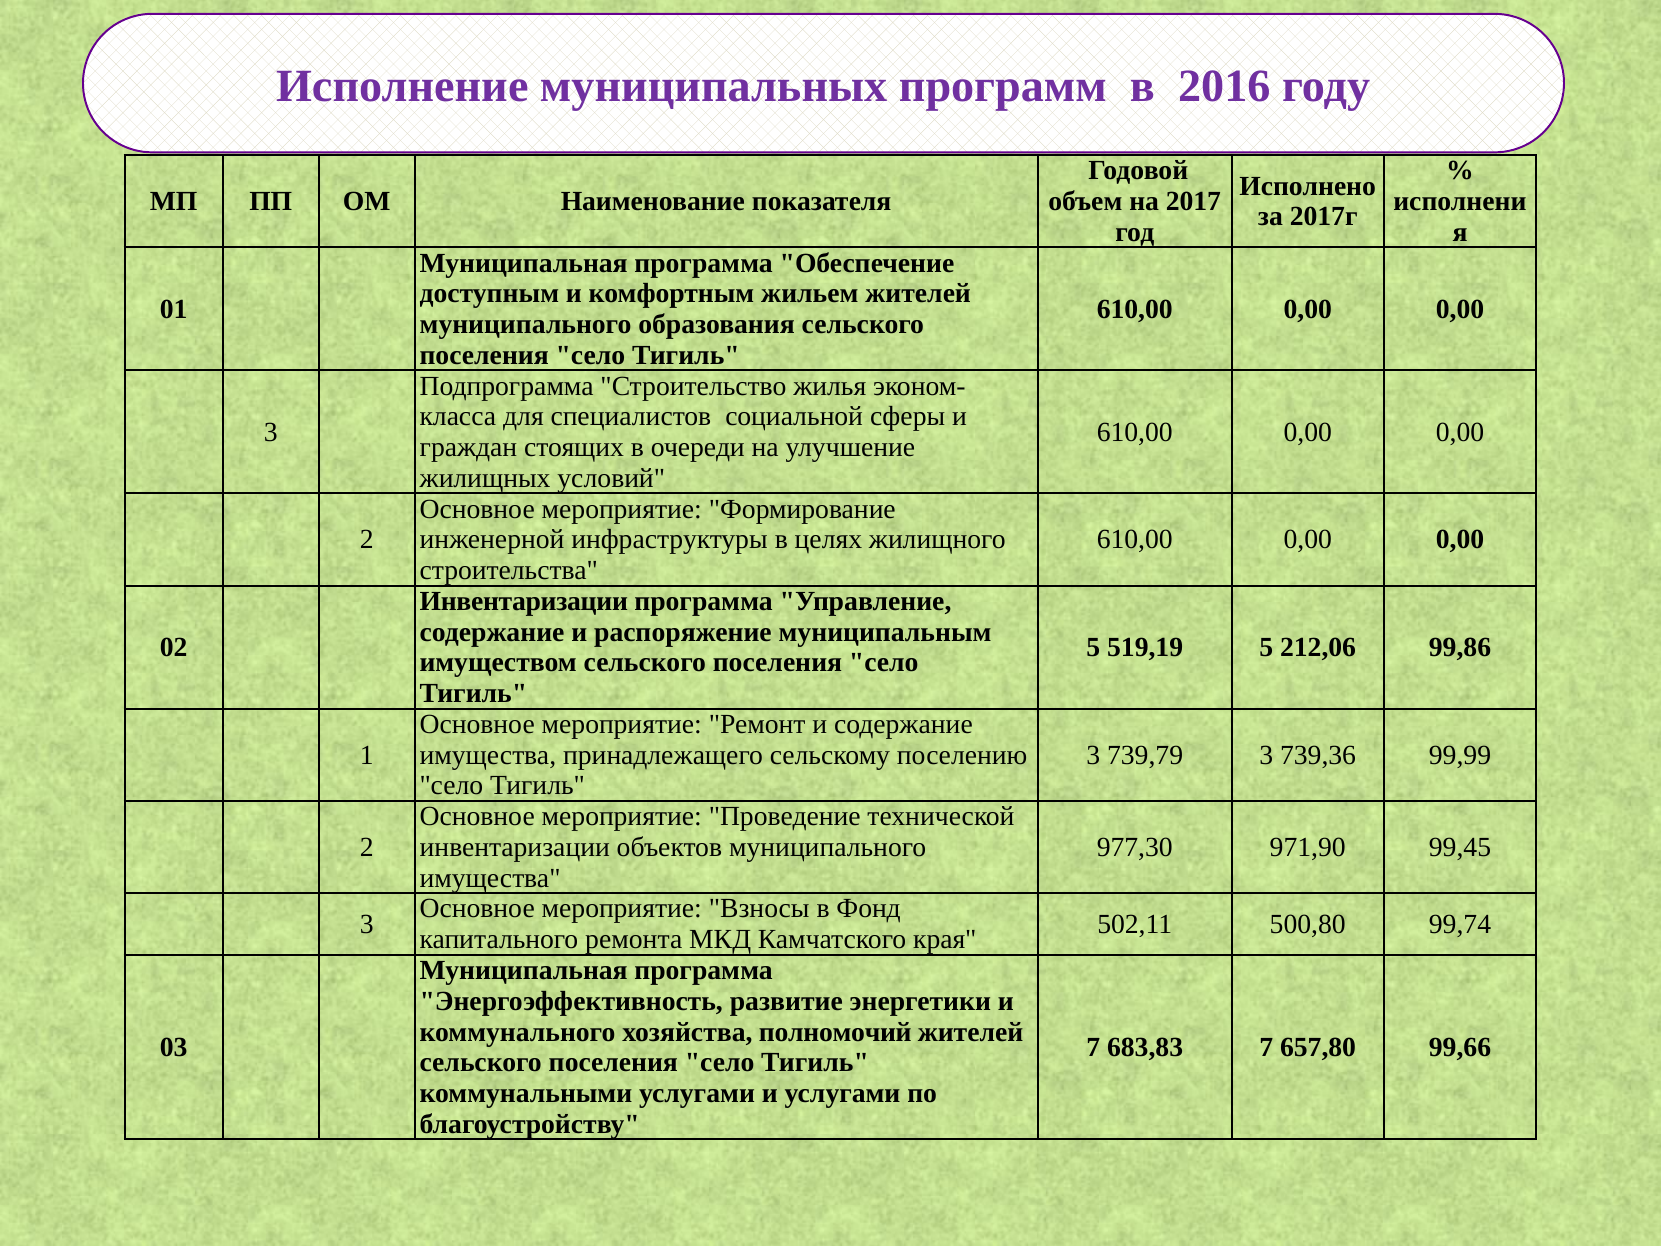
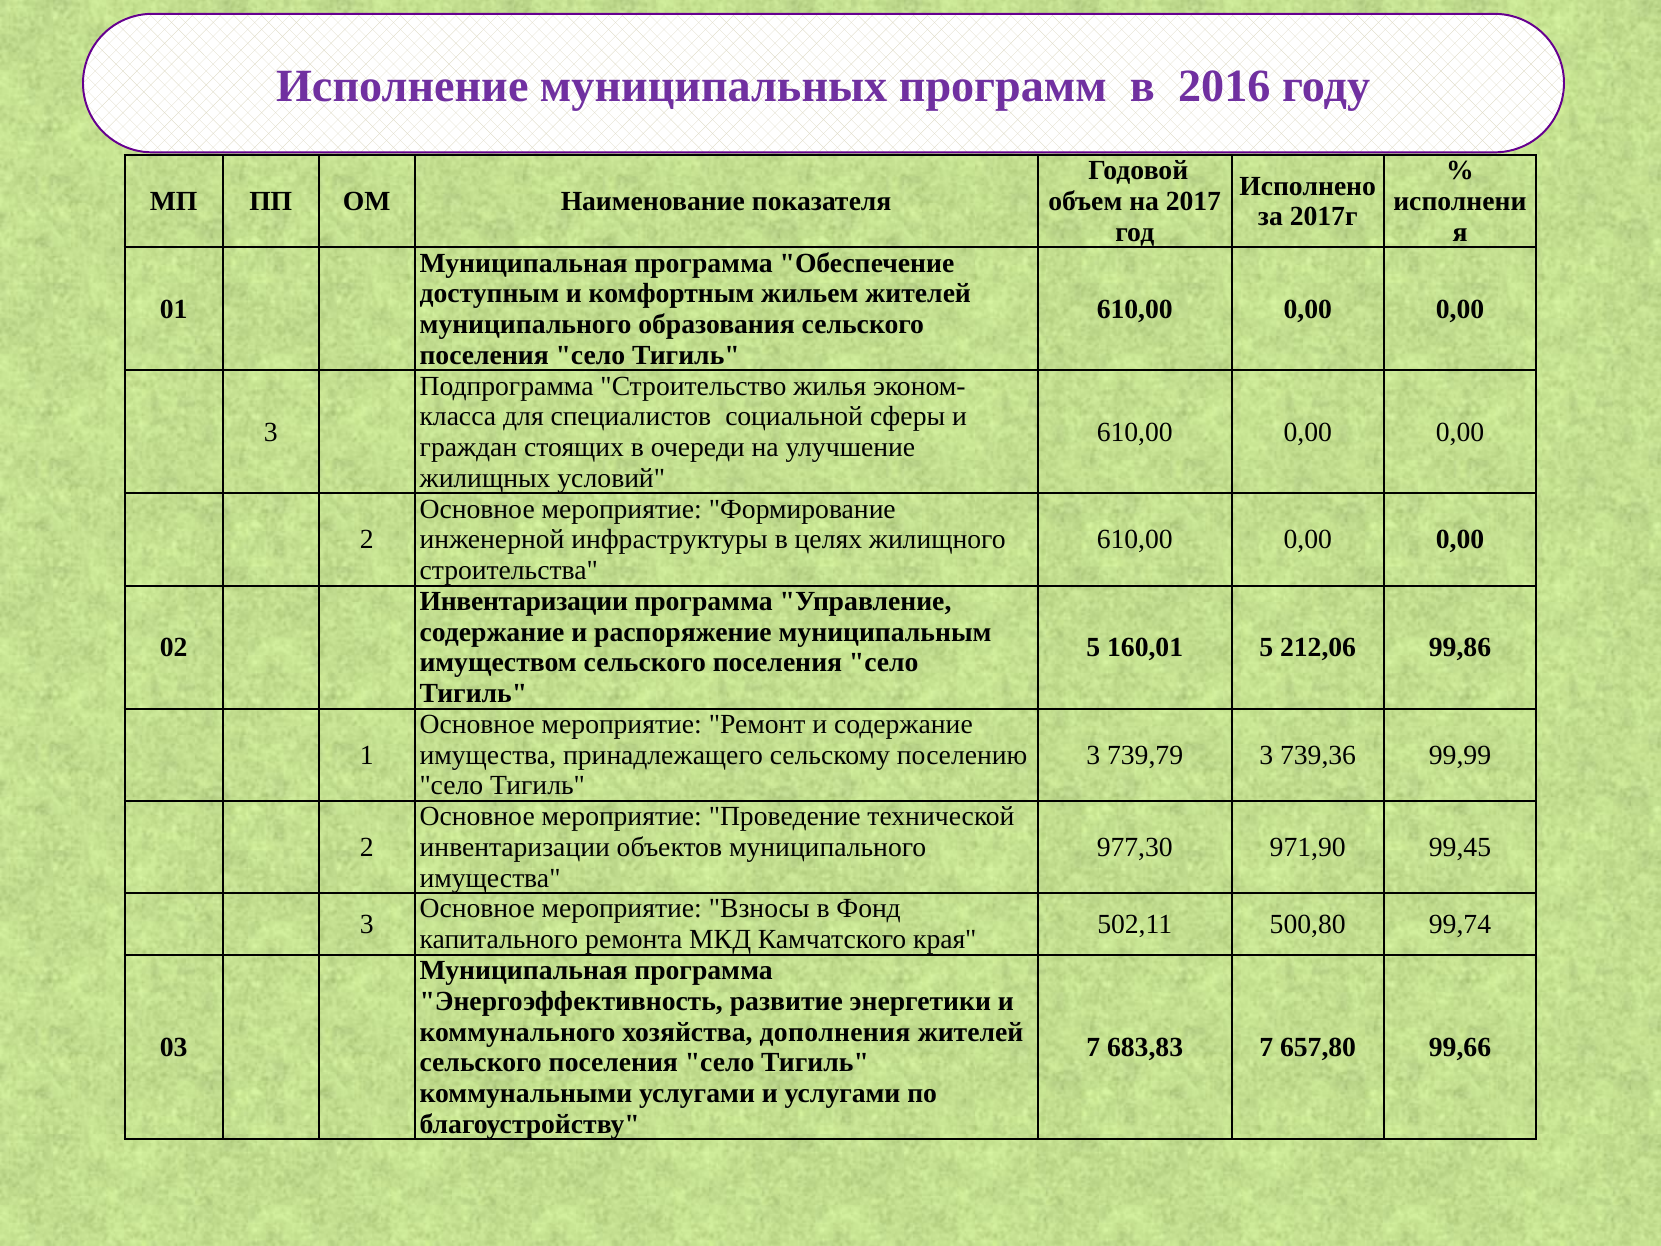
519,19: 519,19 -> 160,01 (1145, 647)
полномочий: полномочий -> дополнения (835, 1032)
